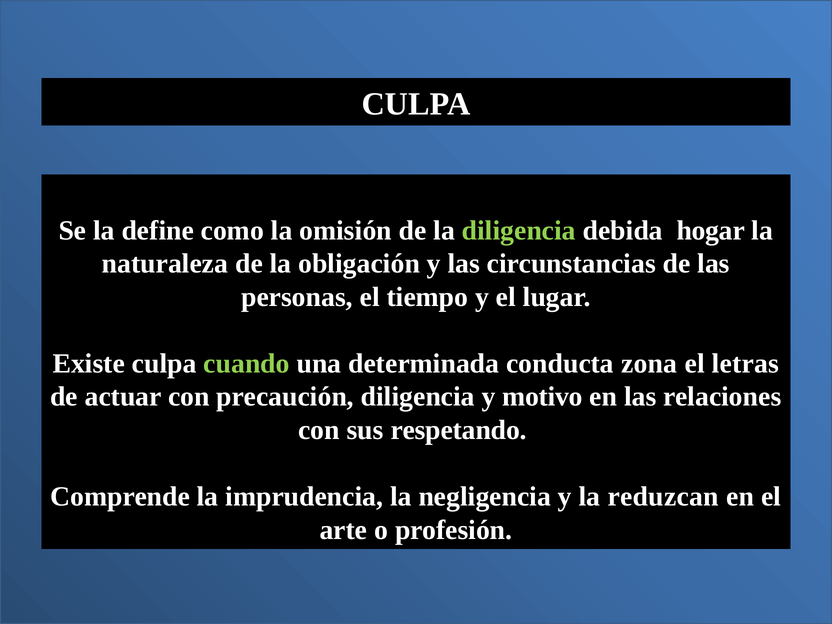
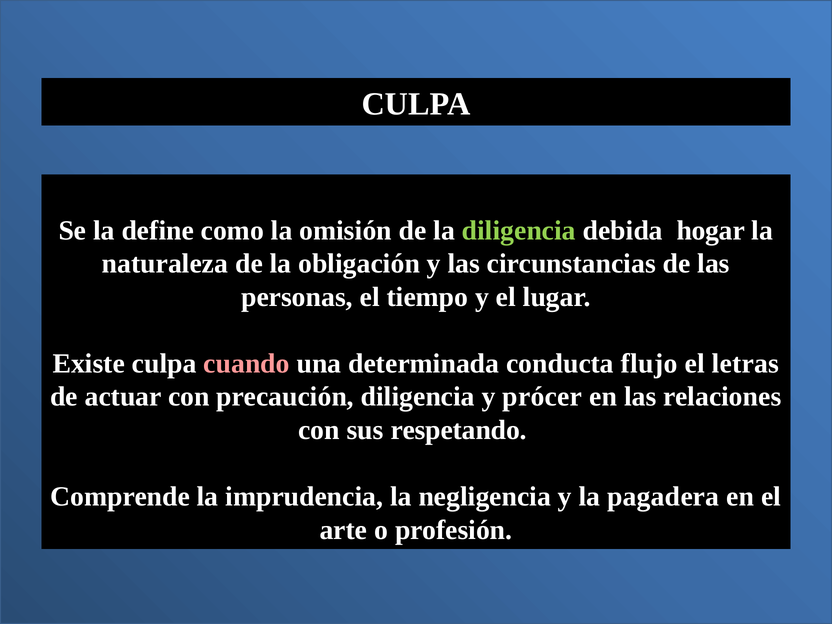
cuando colour: light green -> pink (247, 364)
zona: zona -> flujo (649, 364)
motivo: motivo -> prócer (542, 397)
reduzcan: reduzcan -> pagadera (663, 497)
